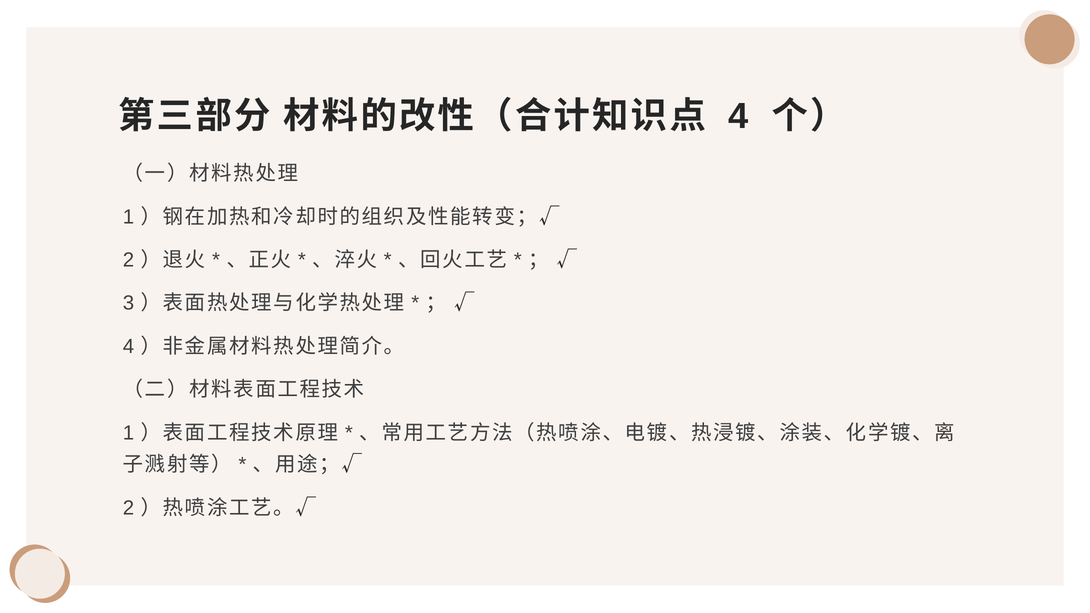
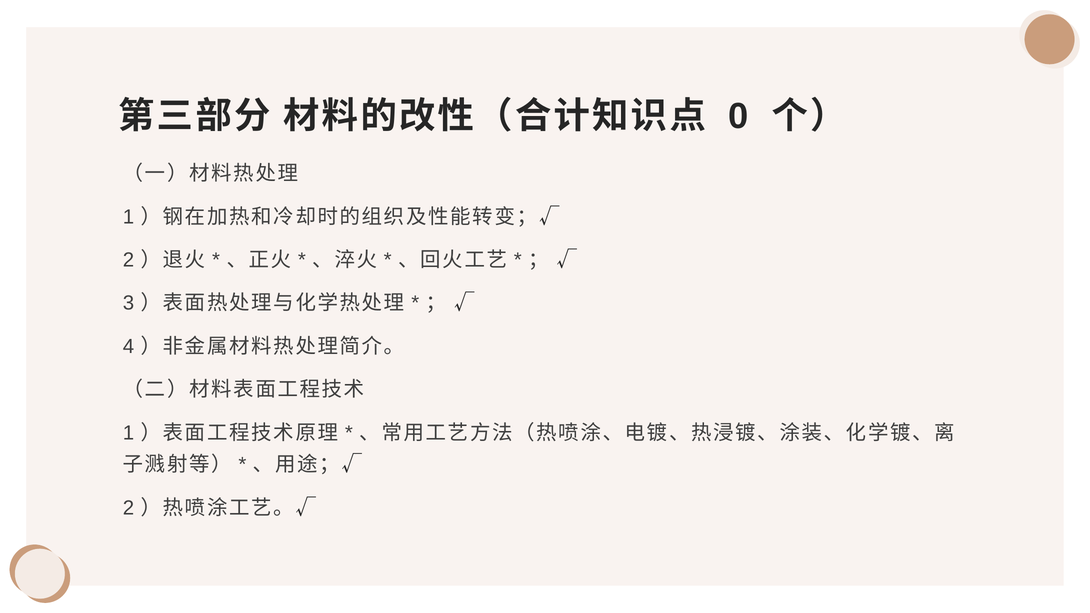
4: 4 -> 0 (738, 116)
